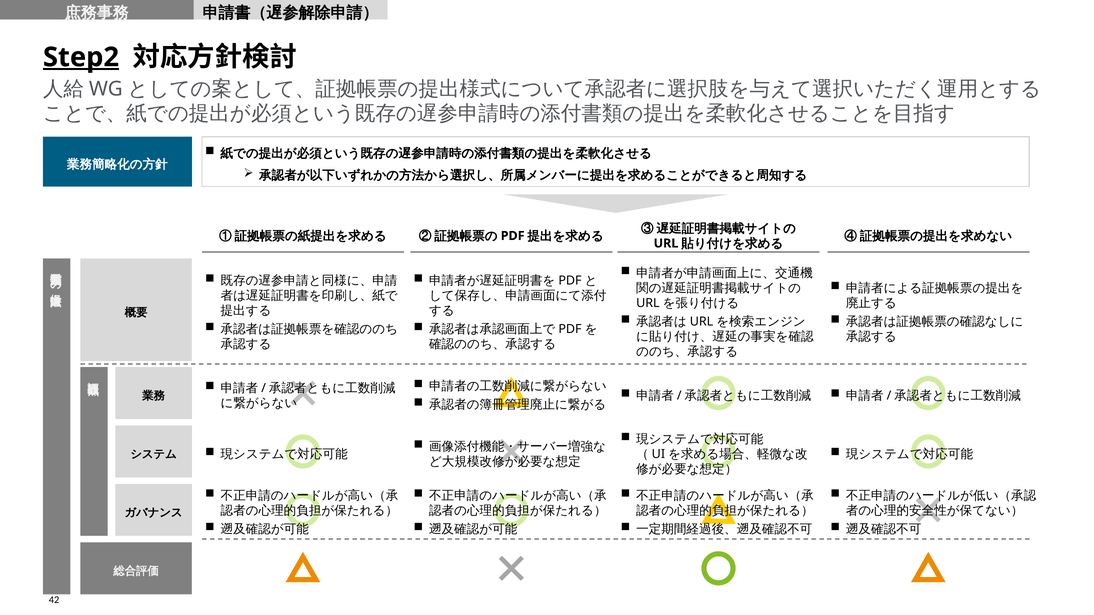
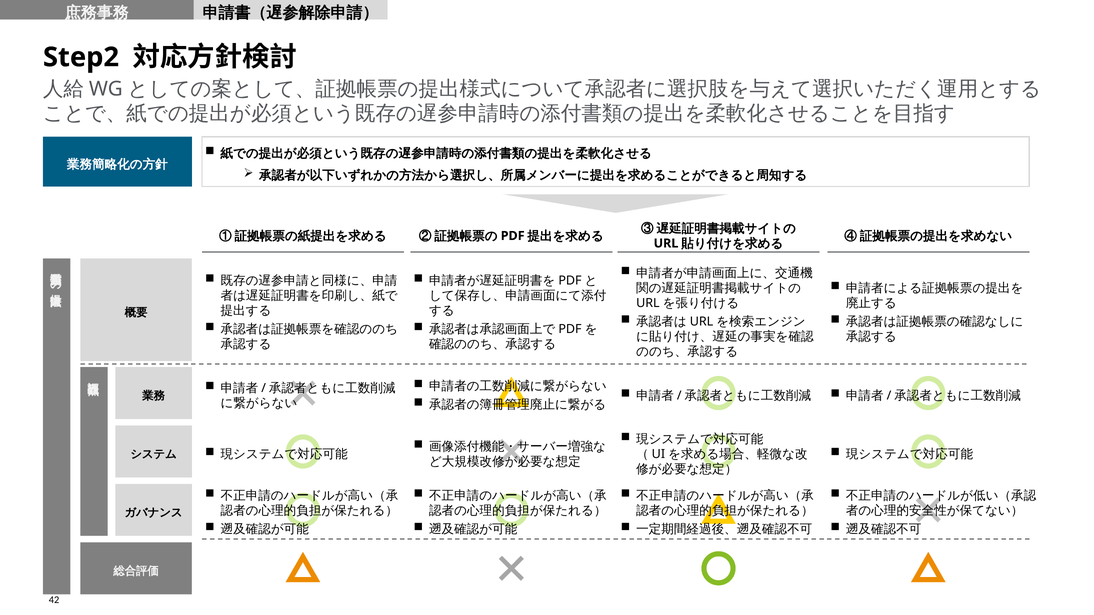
Step2 underline: present -> none (81, 57)
